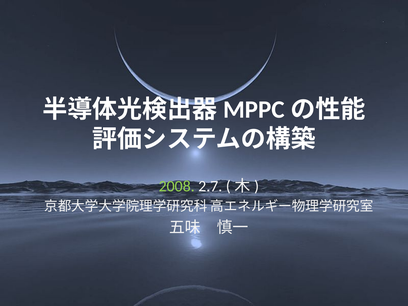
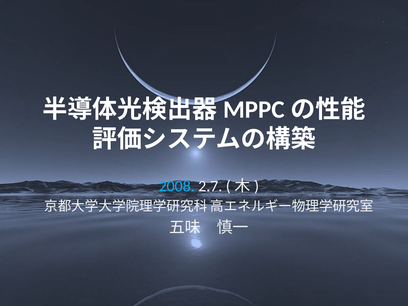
2008 colour: light green -> light blue (177, 186)
